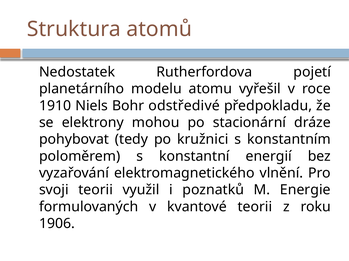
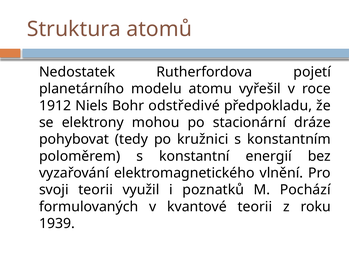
1910: 1910 -> 1912 (55, 106)
Energie: Energie -> Pochází (305, 190)
1906: 1906 -> 1939 (57, 224)
